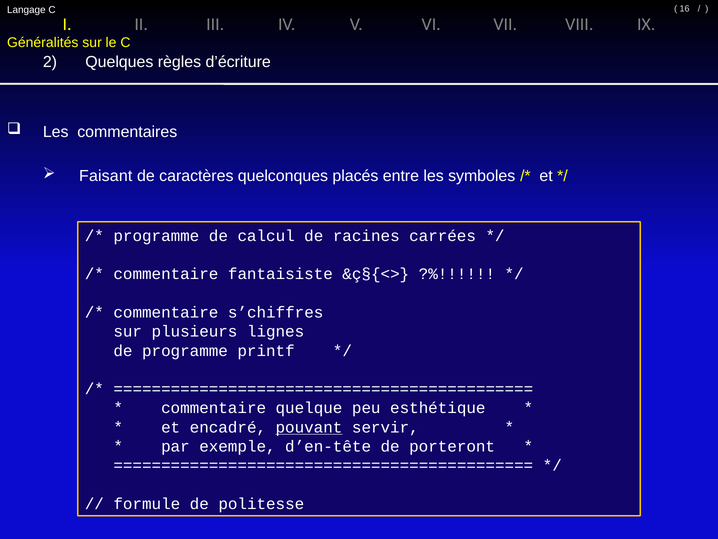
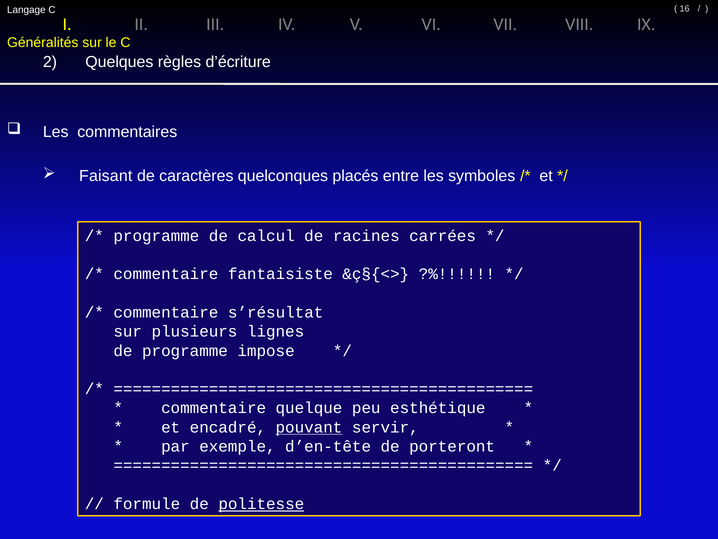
s’chiffres: s’chiffres -> s’résultat (276, 312)
printf: printf -> impose (266, 350)
politesse underline: none -> present (261, 504)
